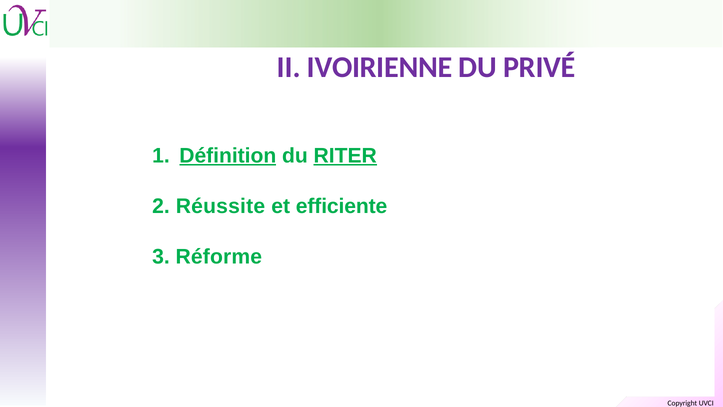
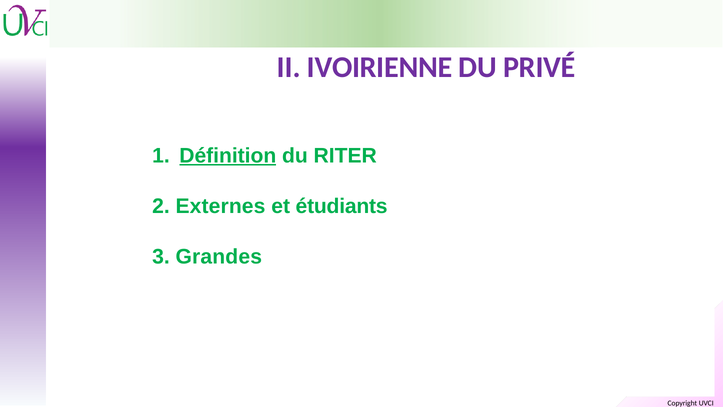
RITER underline: present -> none (345, 155)
Réussite: Réussite -> Externes (221, 206)
efficiente: efficiente -> étudiants (342, 206)
Réforme: Réforme -> Grandes (219, 257)
